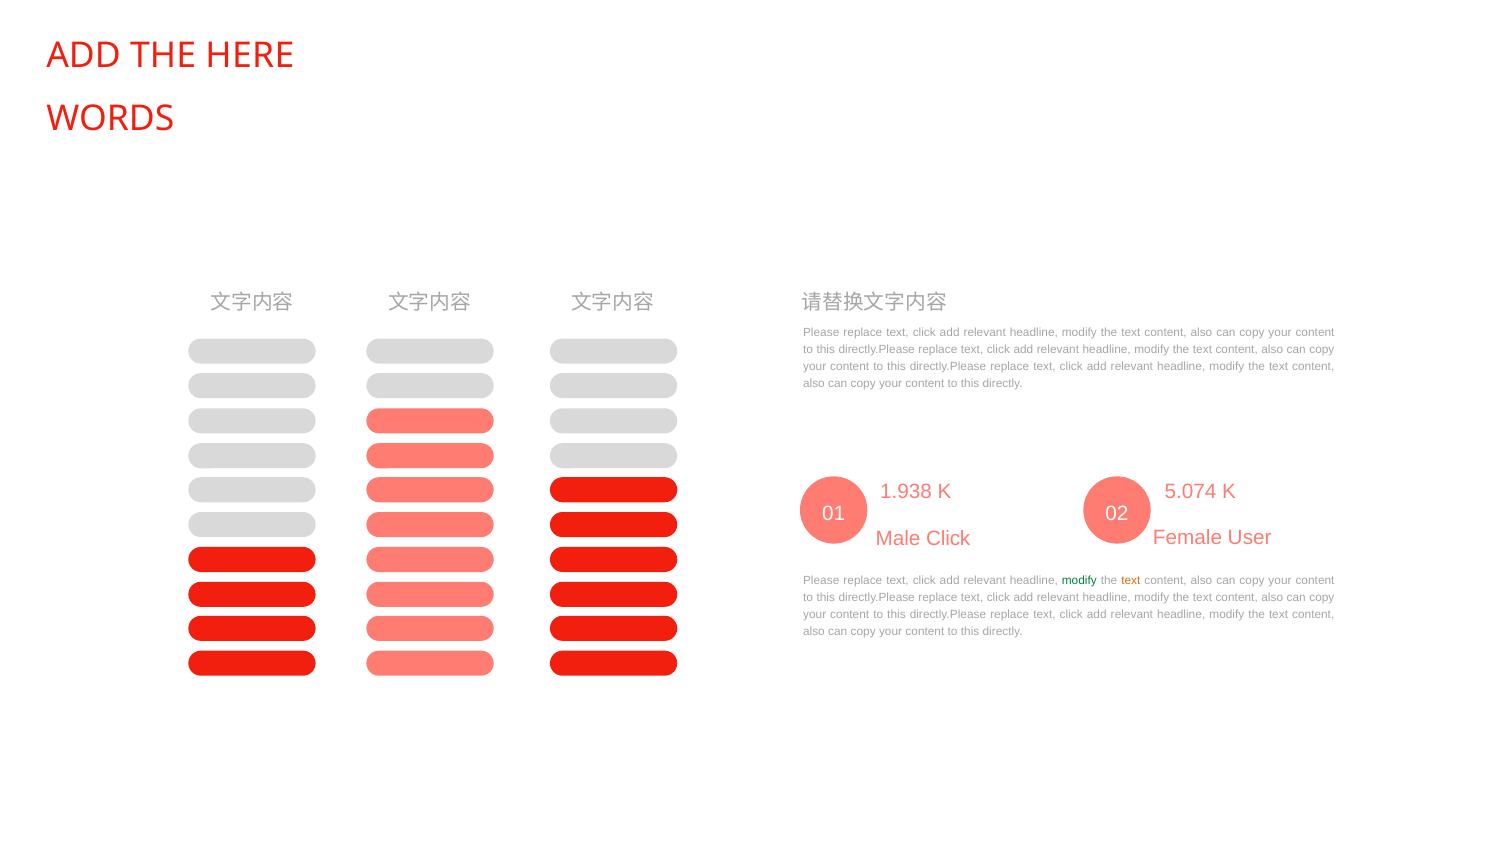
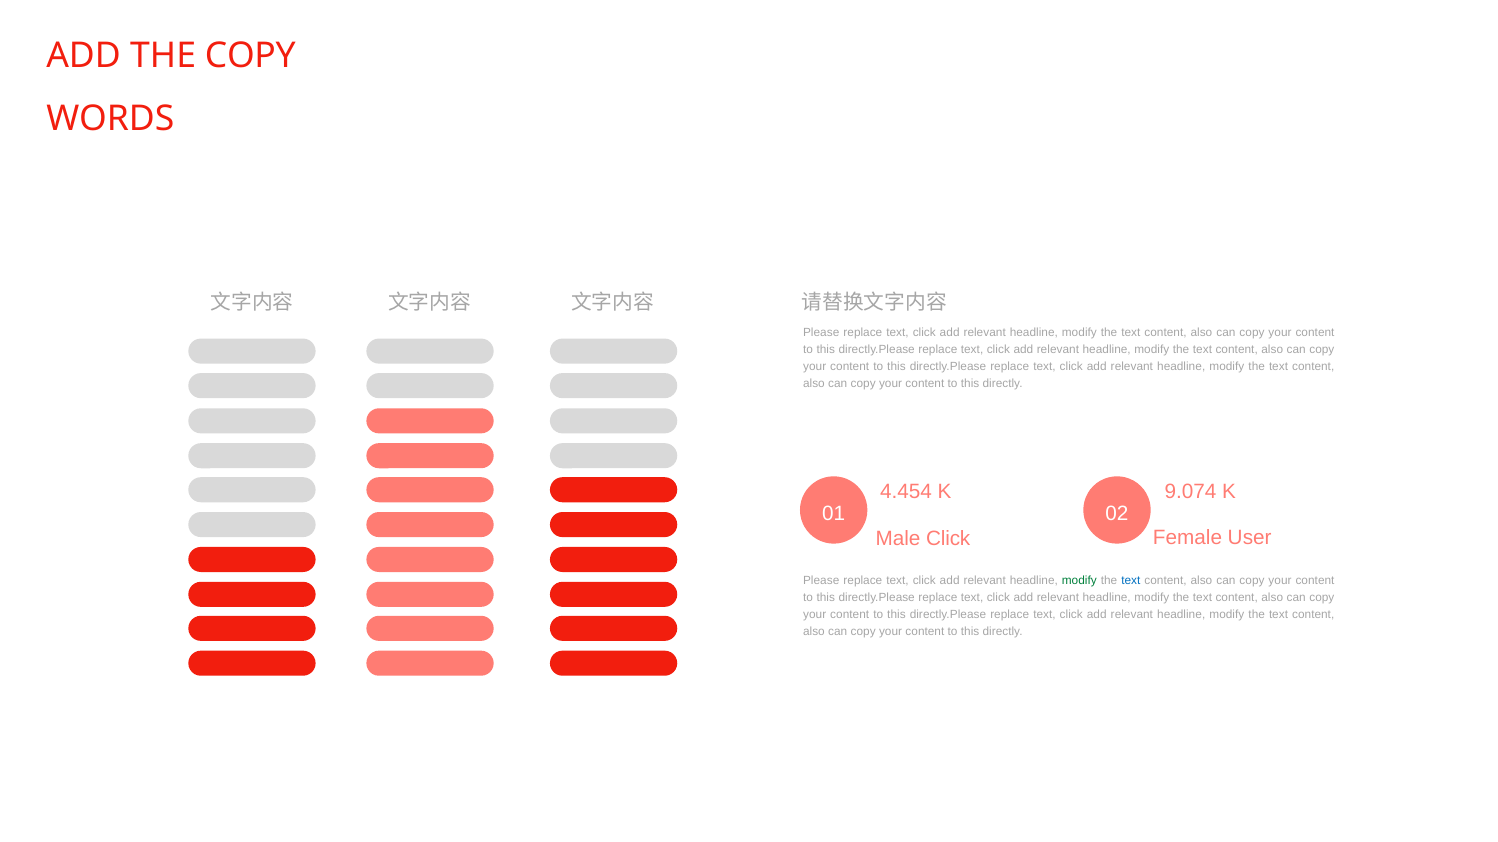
THE HERE: HERE -> COPY (250, 55)
1.938: 1.938 -> 4.454 (906, 492)
5.074: 5.074 -> 9.074 (1190, 492)
text colour: orange -> blue (1131, 581)
